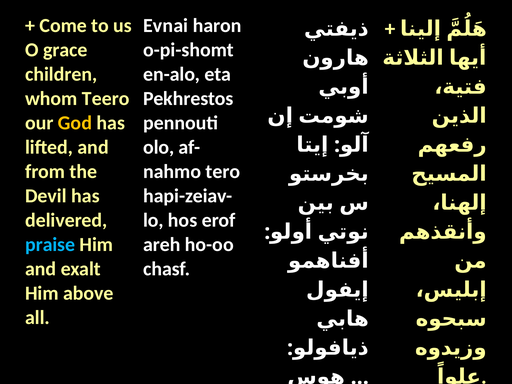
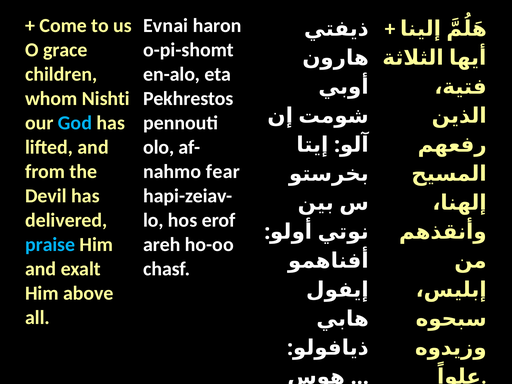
Teero: Teero -> Nishti (106, 98)
God colour: yellow -> light blue (75, 123)
tero: tero -> fear (223, 171)
